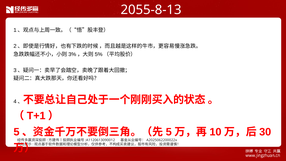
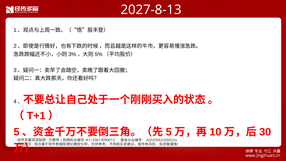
2055-8-13: 2055-8-13 -> 2027-8-13 (151, 10)
